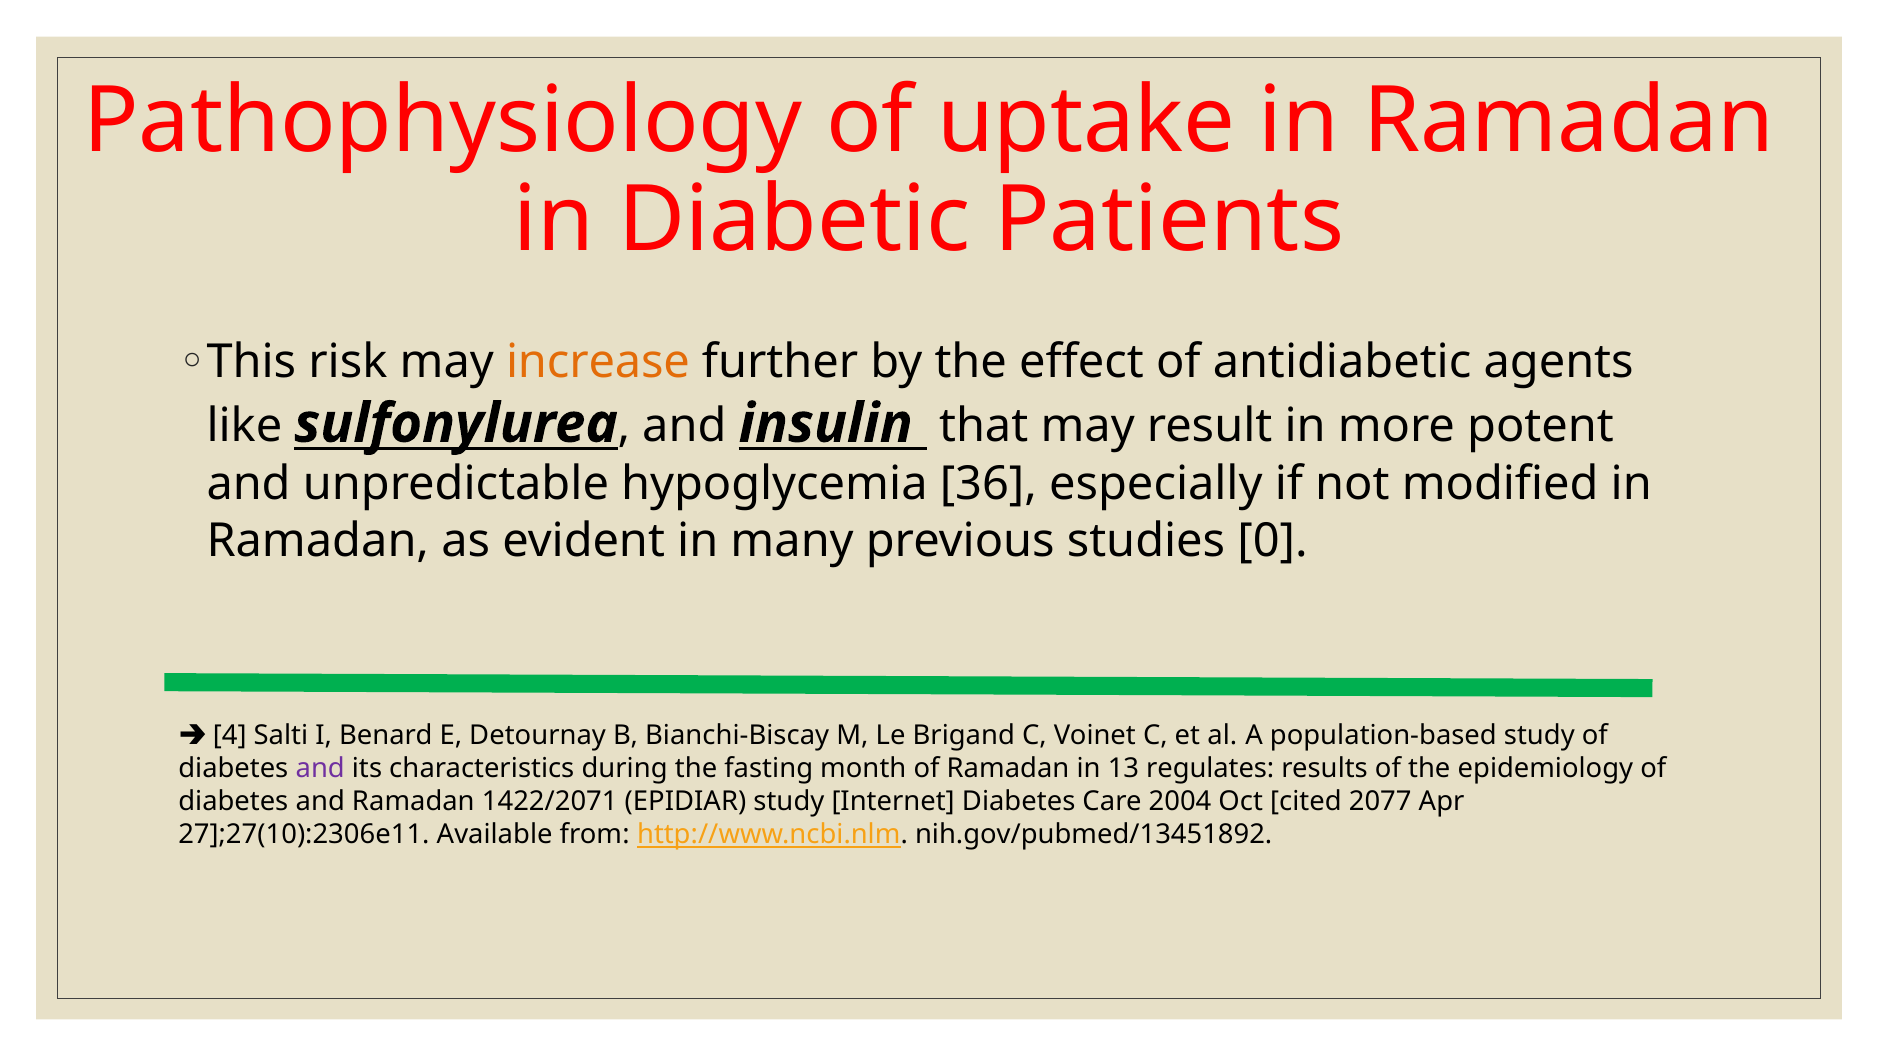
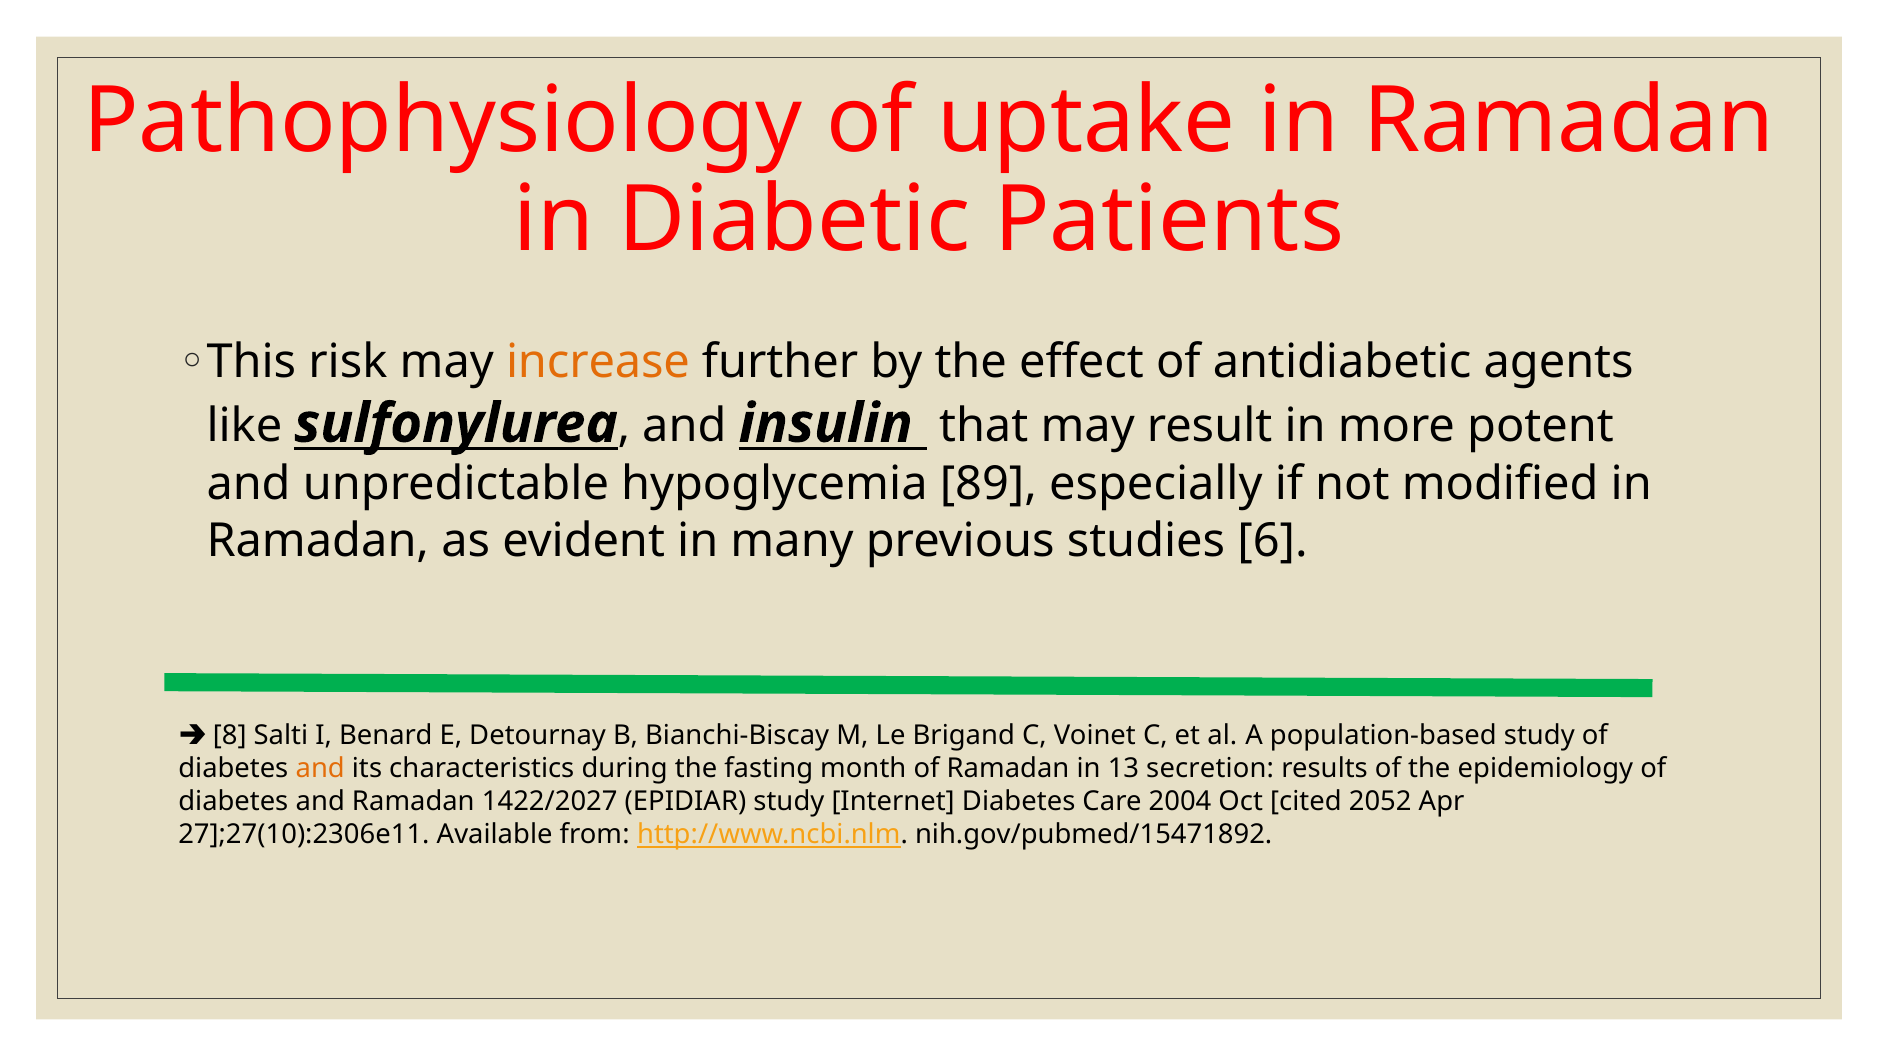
36: 36 -> 89 (988, 484)
0: 0 -> 6 (1273, 541)
4: 4 -> 8 (230, 736)
and colour: purple -> orange (320, 768)
regulates: regulates -> secretion (1210, 768)
1422/2071: 1422/2071 -> 1422/2027 (550, 801)
2077: 2077 -> 2052 (1380, 801)
nih.gov/pubmed/13451892: nih.gov/pubmed/13451892 -> nih.gov/pubmed/15471892 (1094, 834)
